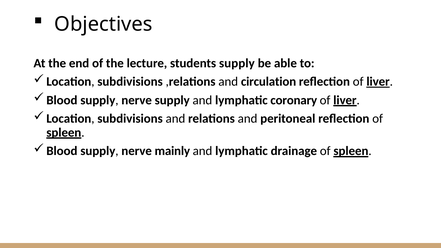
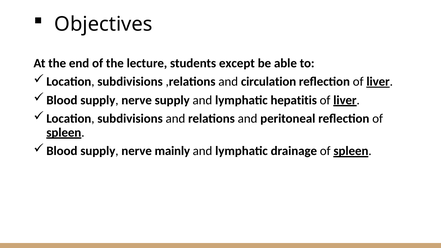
students supply: supply -> except (237, 63)
coronary: coronary -> hepatitis (294, 100)
